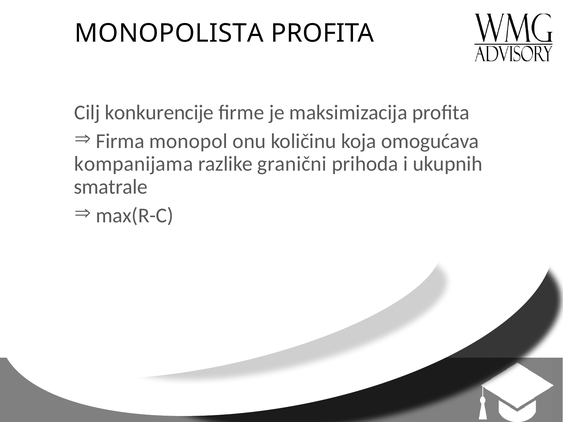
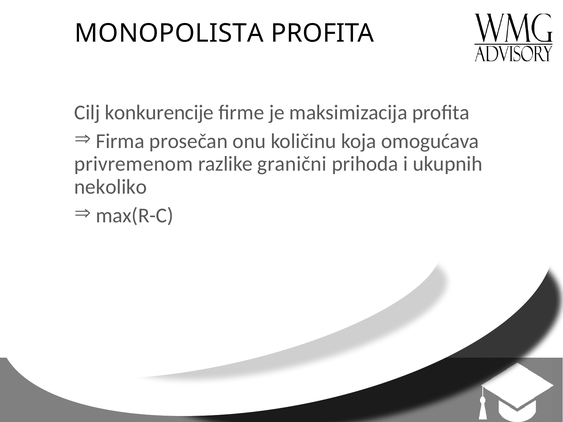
monopol: monopol -> prosečan (189, 141)
kompanijama: kompanijama -> privremenom (134, 164)
smatrale: smatrale -> nekoliko (111, 187)
